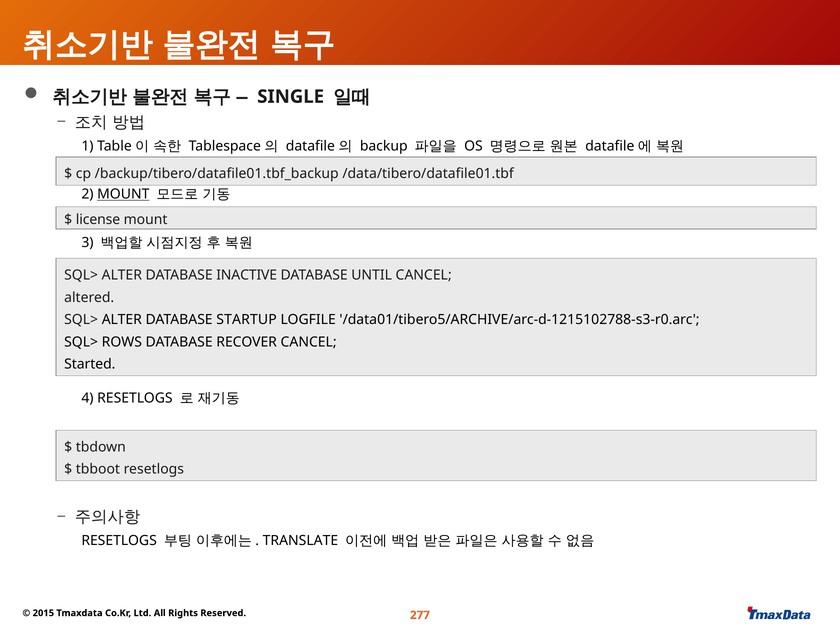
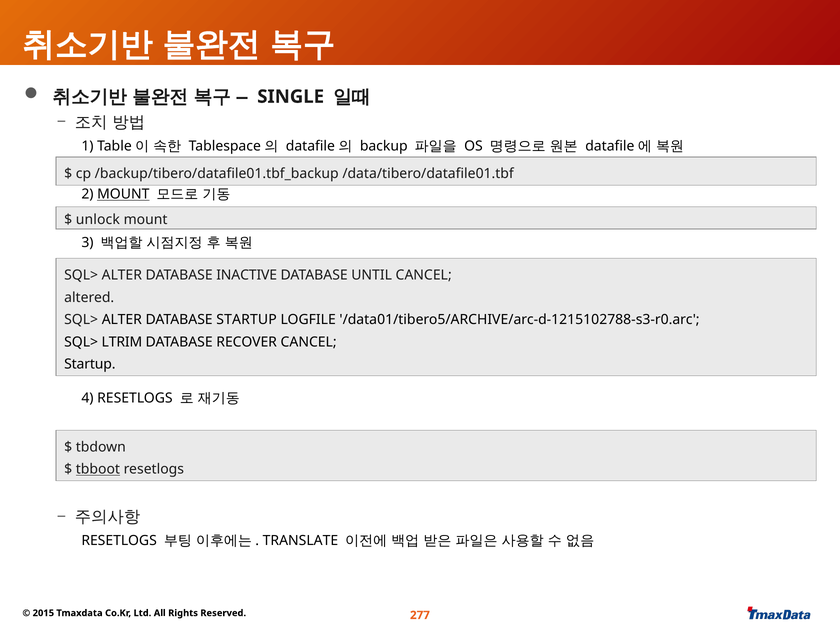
license: license -> unlock (98, 219)
ROWS: ROWS -> LTRIM (122, 342)
Started: Started -> Startup (90, 364)
tbboot underline: none -> present (98, 469)
